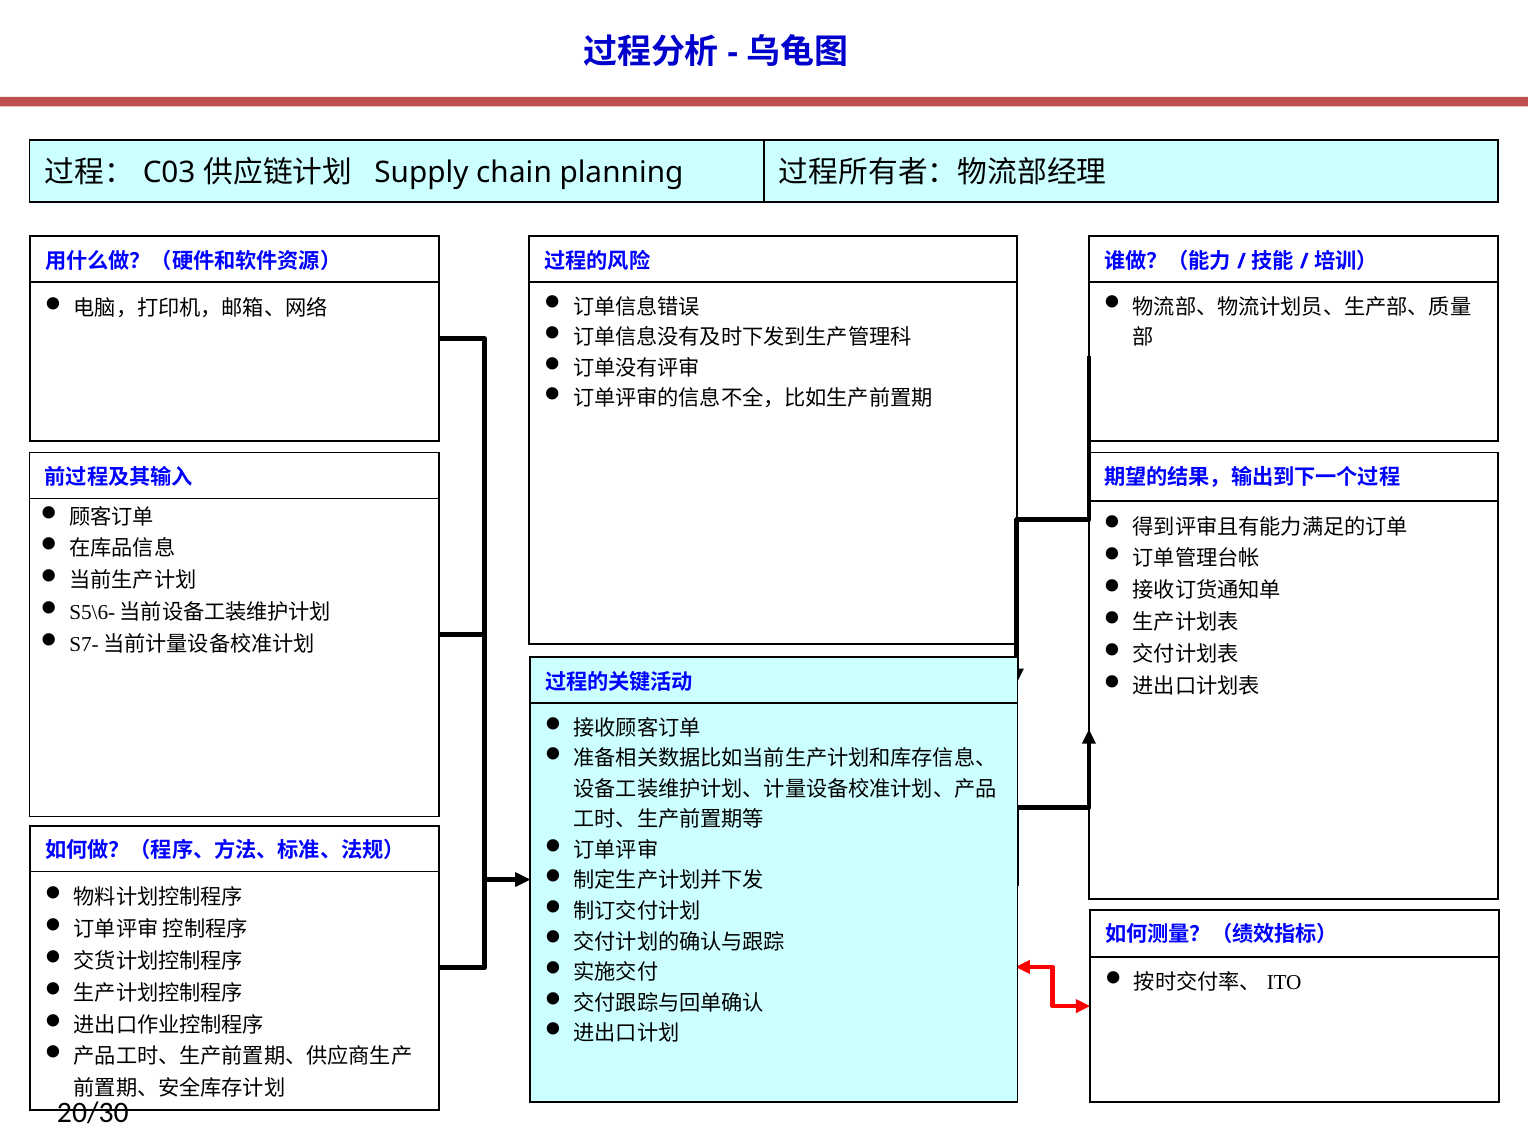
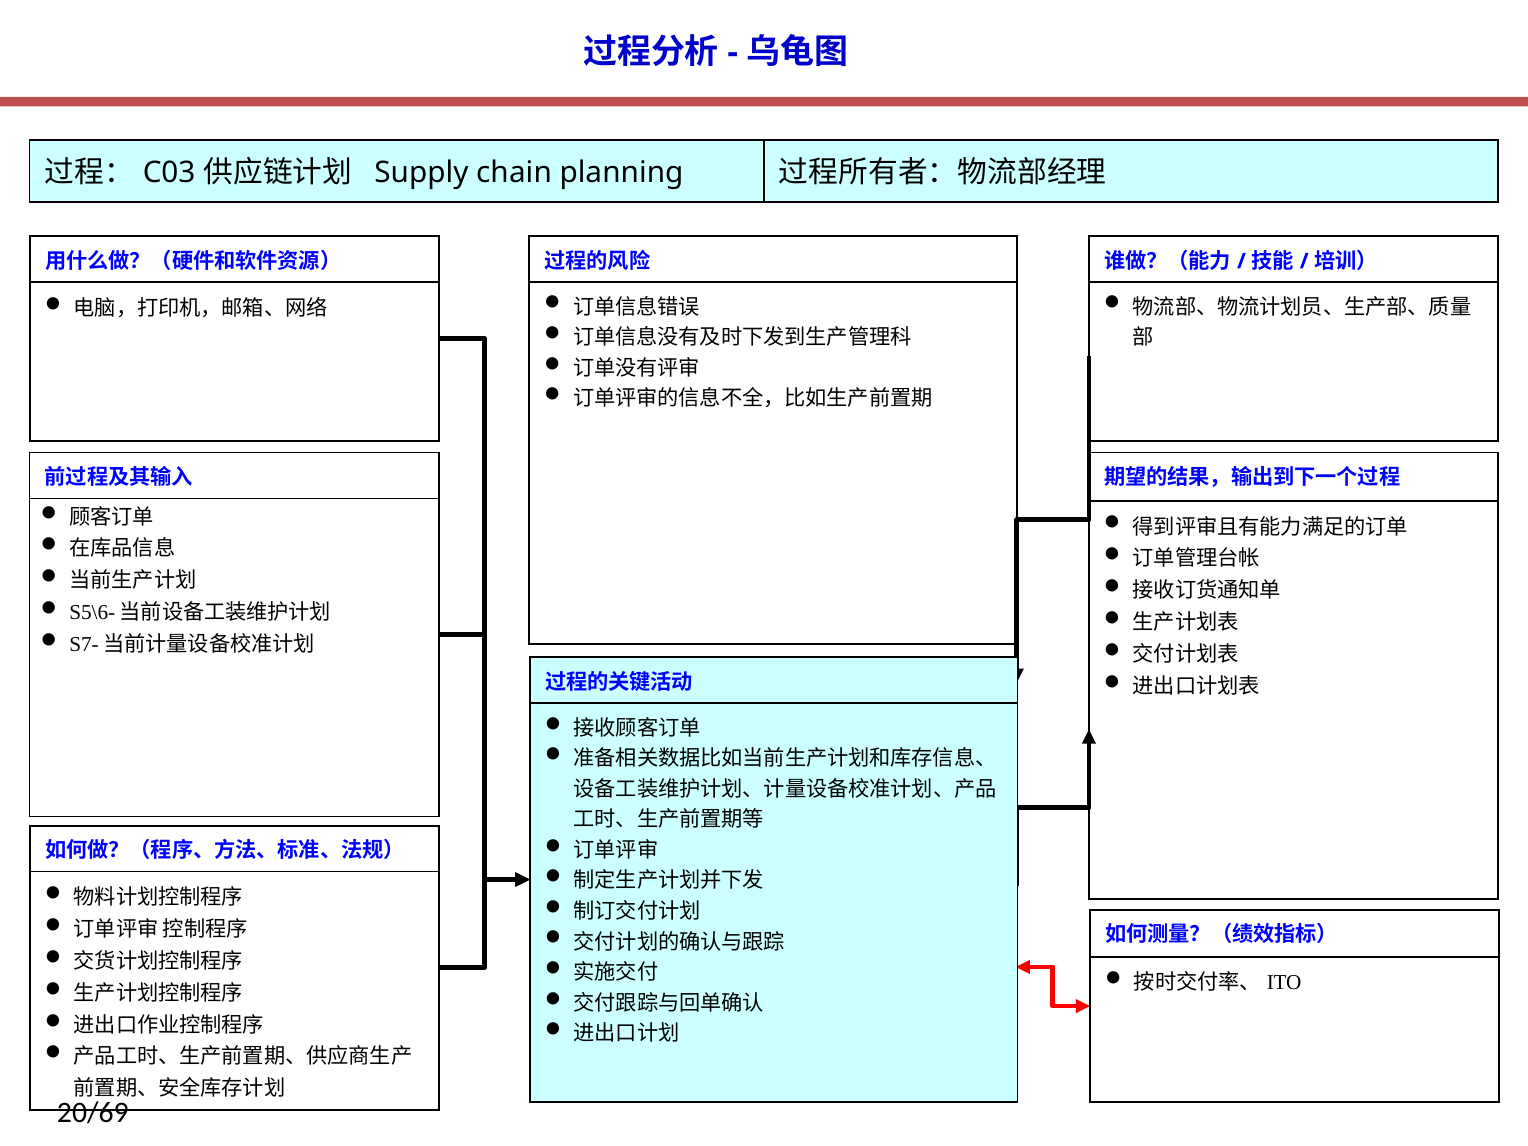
20/30: 20/30 -> 20/69 (93, 1112)
